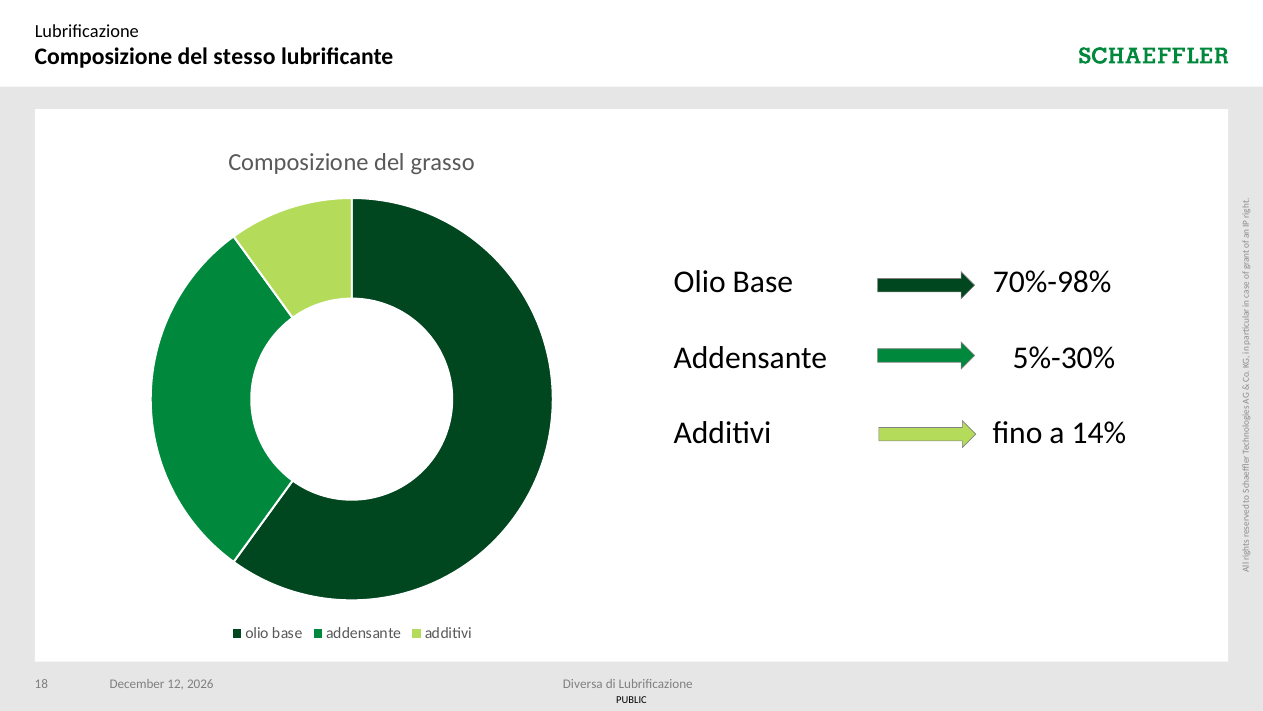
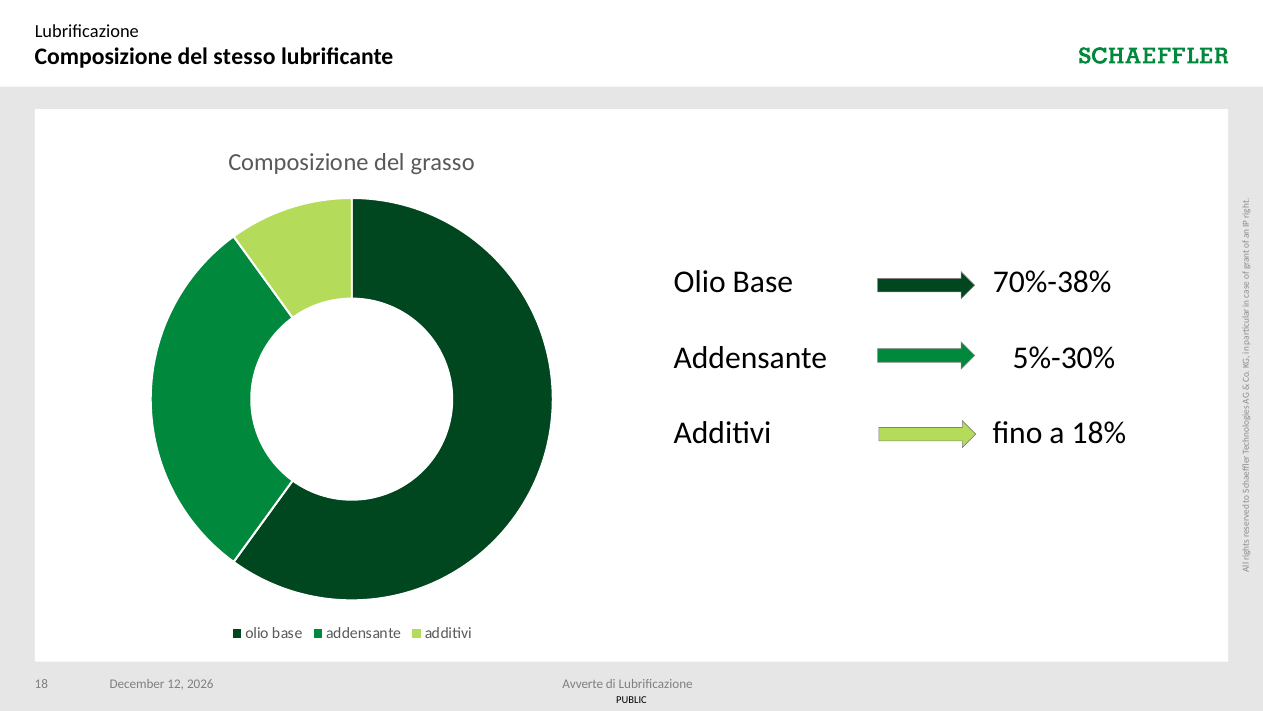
70%-98%: 70%-98% -> 70%-38% (1052, 282)
14%: 14% -> 18% (1099, 433)
Diversa: Diversa -> Avverte (583, 684)
